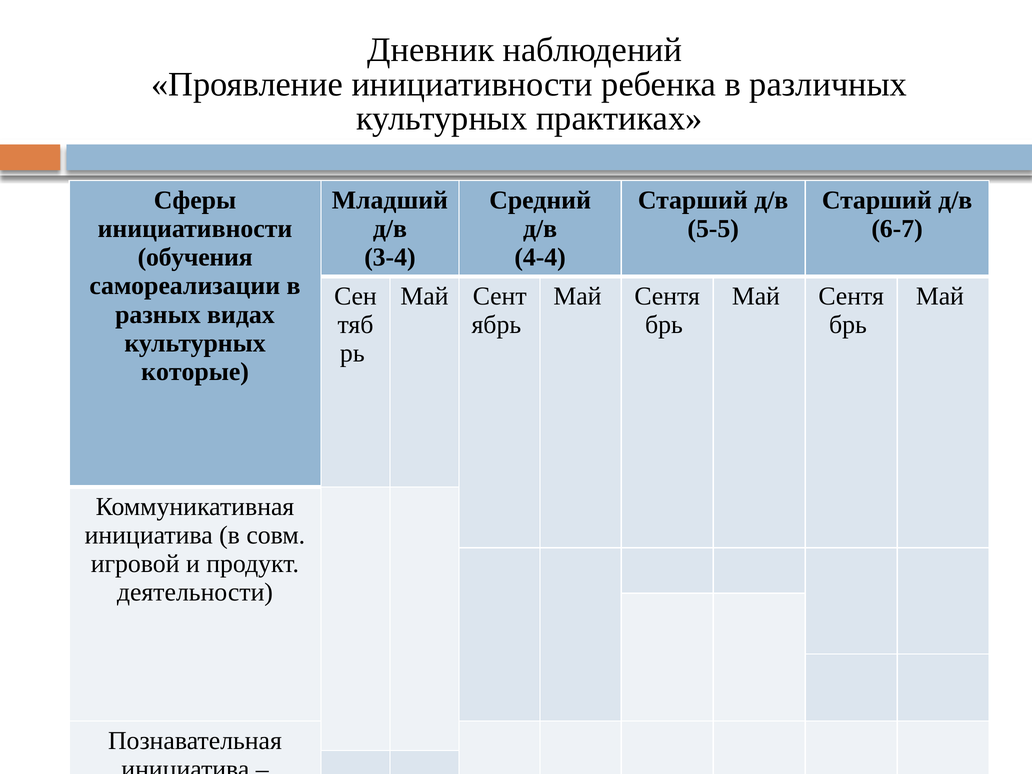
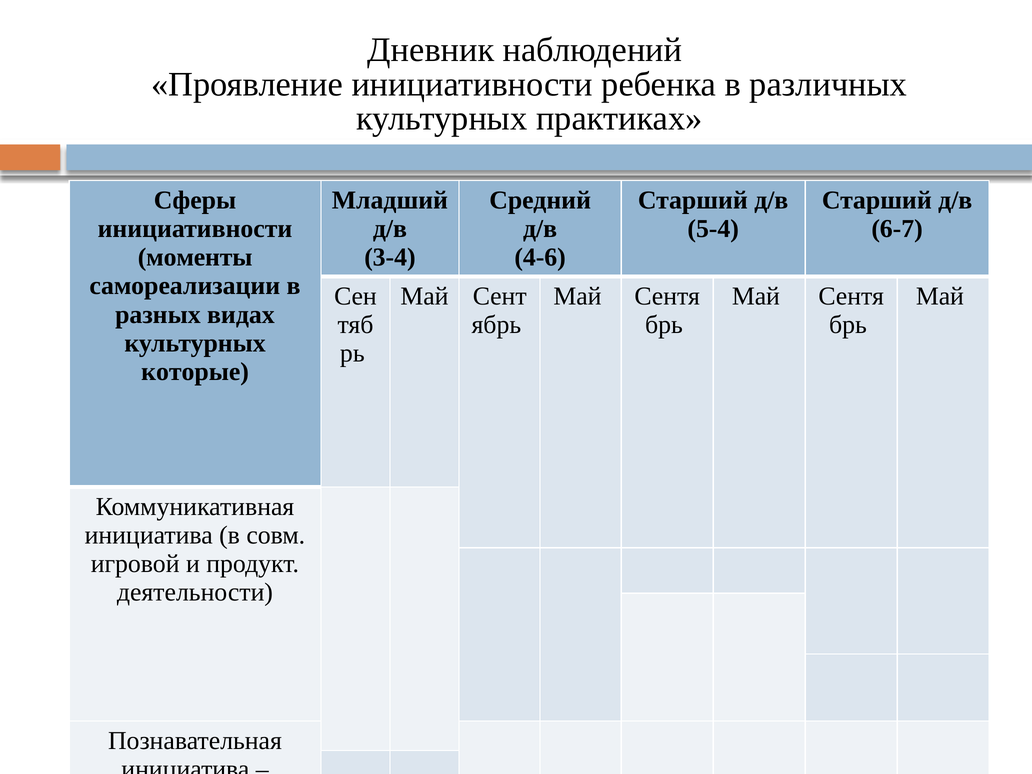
5-5: 5-5 -> 5-4 (713, 229)
обучения: обучения -> моменты (195, 257)
4-4: 4-4 -> 4-6 (540, 257)
